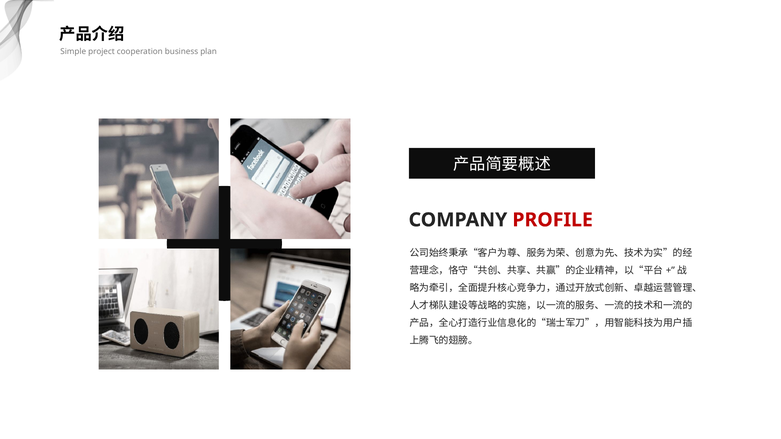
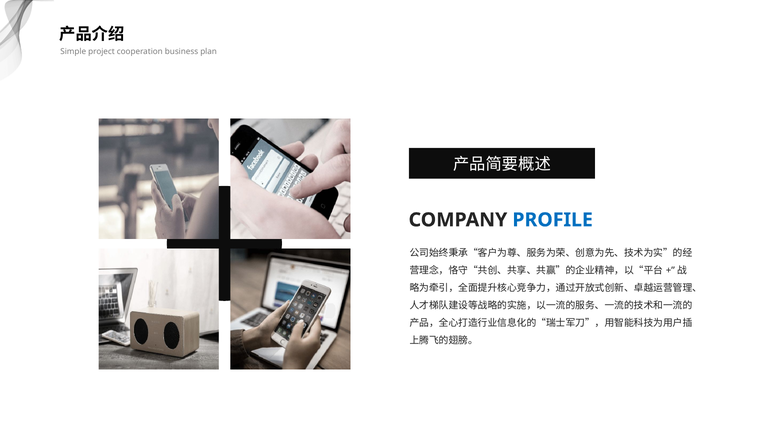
PROFILE colour: red -> blue (553, 220)
